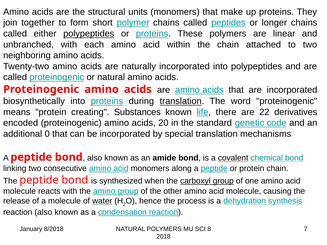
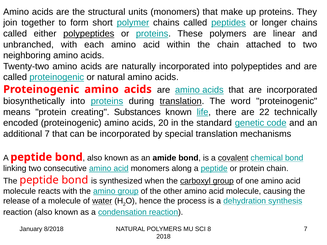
derivatives: derivatives -> technically (296, 112)
additional 0: 0 -> 7 (47, 134)
